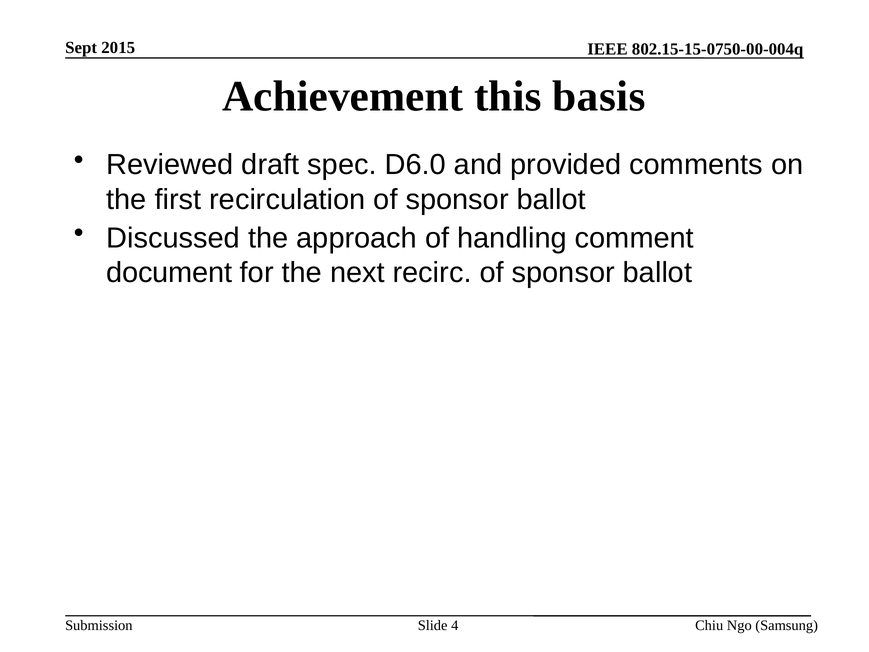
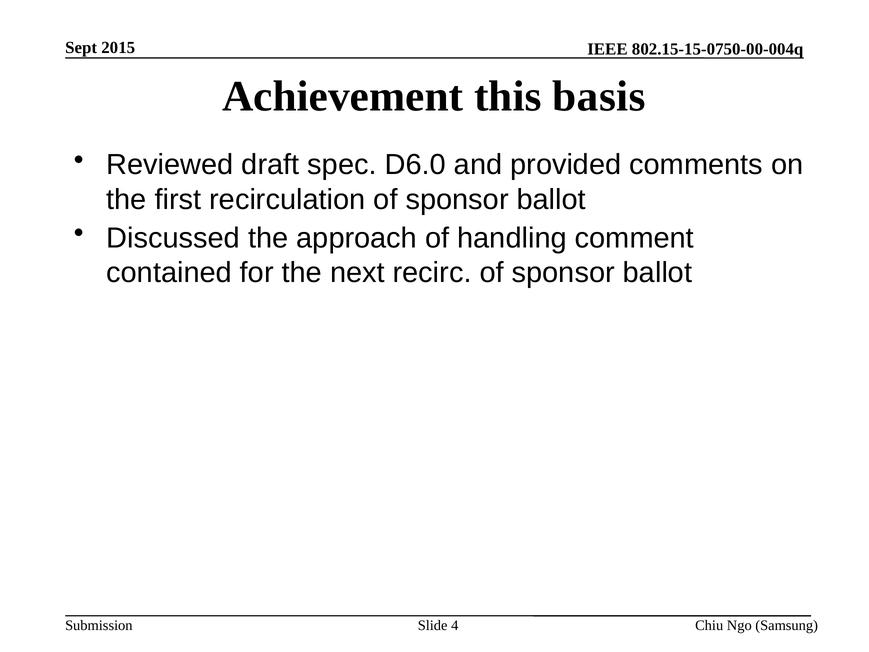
document: document -> contained (169, 273)
